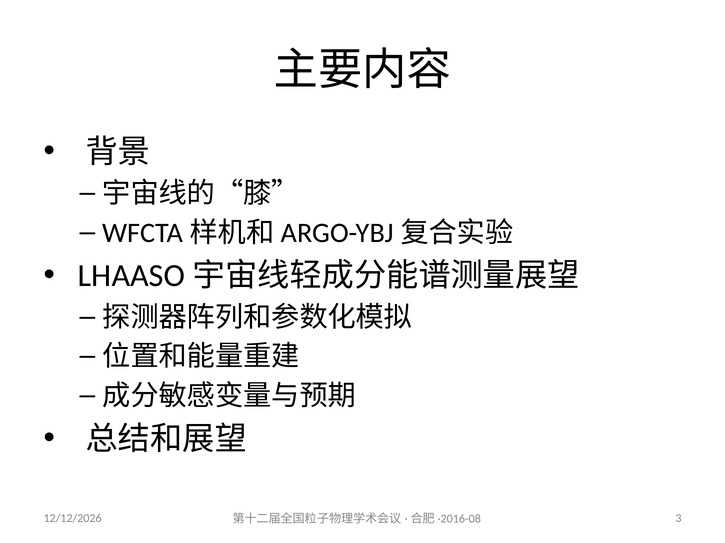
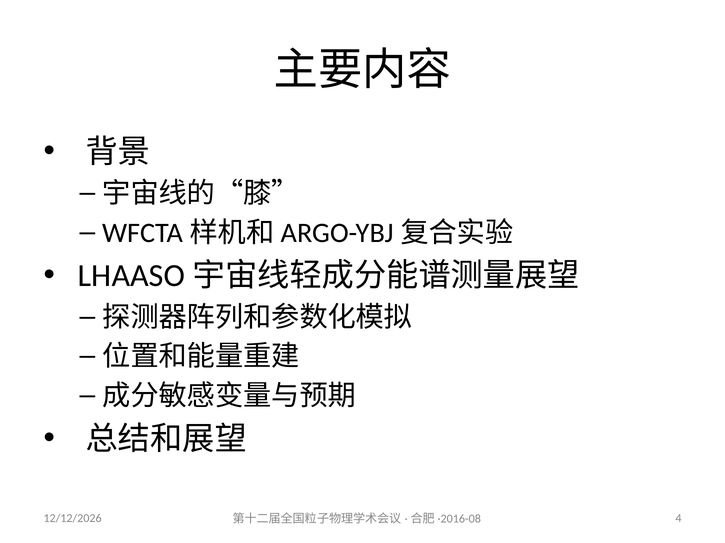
3: 3 -> 4 (679, 519)
